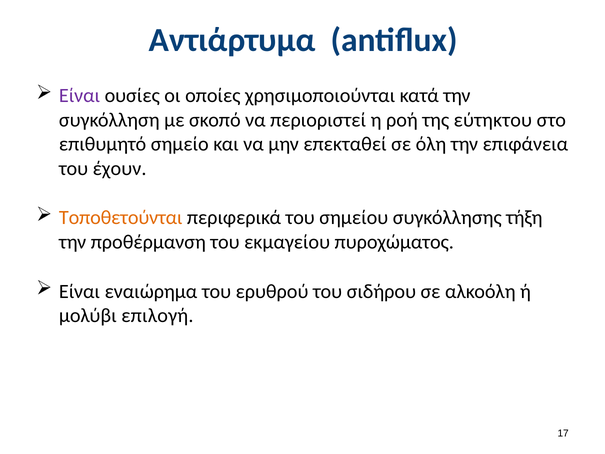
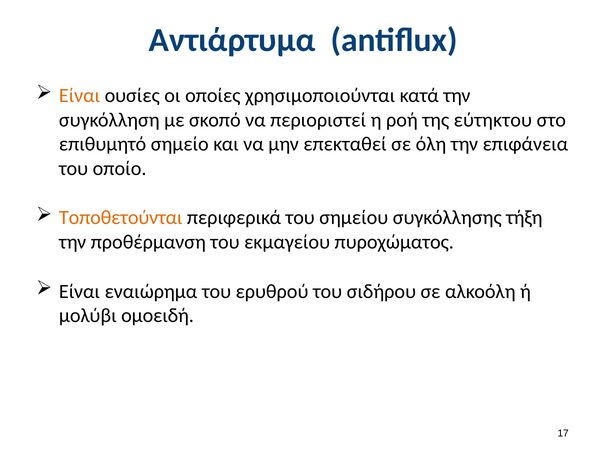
Είναι colour: purple -> orange (80, 96)
έχουν: έχουν -> οποίο (120, 168)
επιλογή: επιλογή -> ομοειδή (158, 316)
